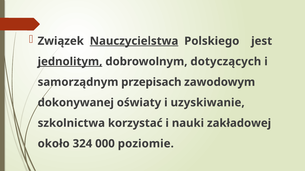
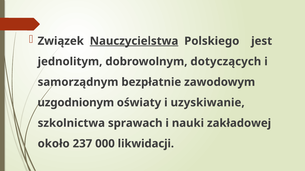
jednolitym underline: present -> none (70, 62)
przepisach: przepisach -> bezpłatnie (151, 82)
dokonywanej: dokonywanej -> uzgodnionym (76, 103)
korzystać: korzystać -> sprawach (135, 123)
324: 324 -> 237 (82, 144)
poziomie: poziomie -> likwidacji (146, 144)
